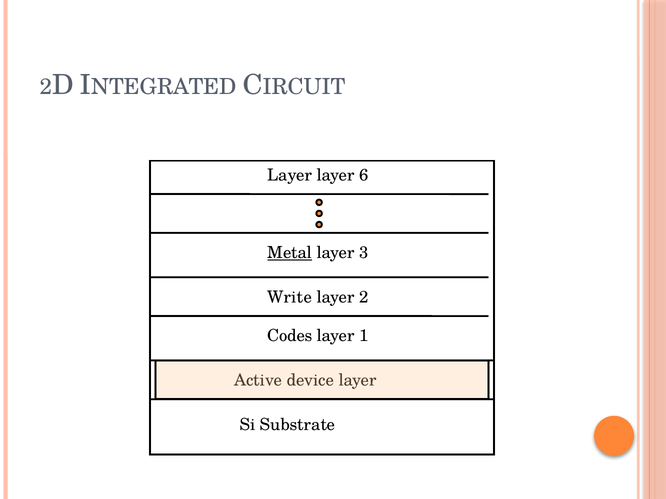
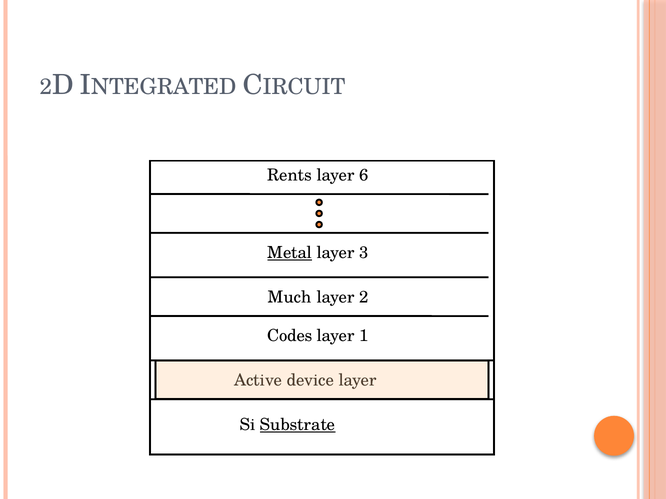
Layer: Layer -> Rents (290, 175)
Write: Write -> Much (290, 297)
Substrate underline: none -> present (298, 425)
